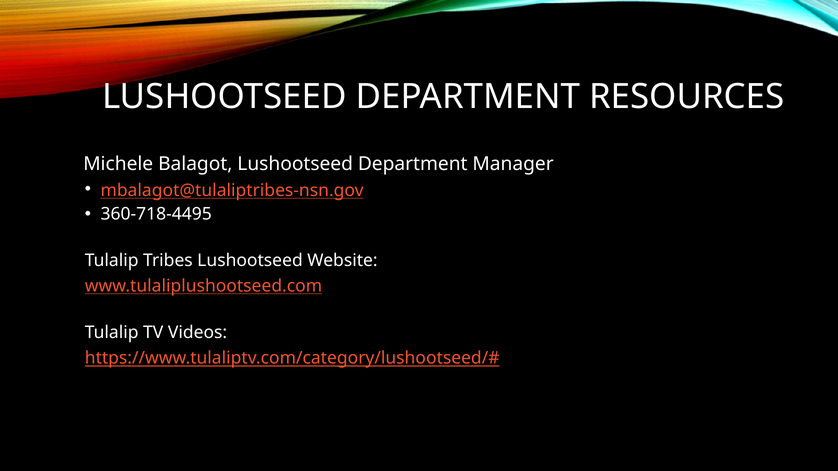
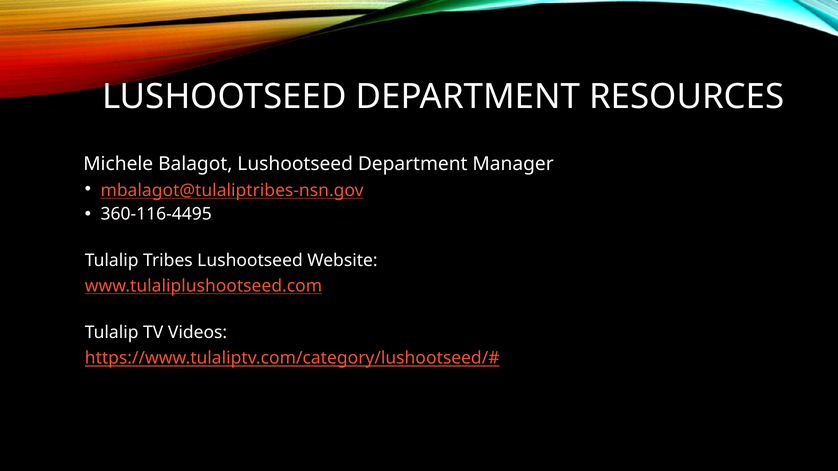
360-718-4495: 360-718-4495 -> 360-116-4495 (156, 214)
